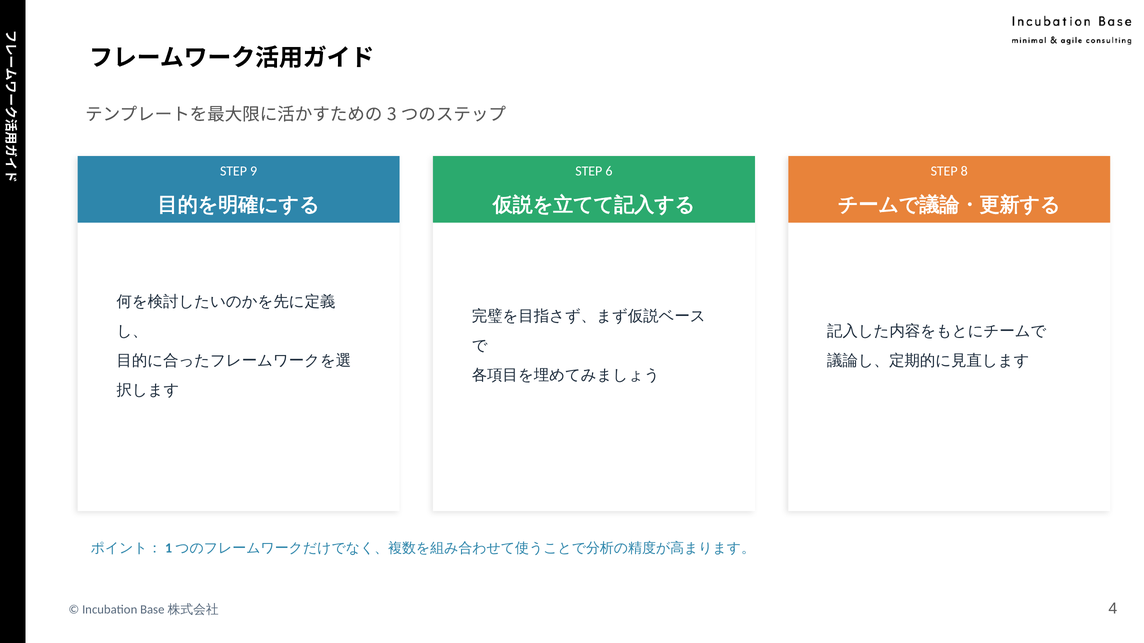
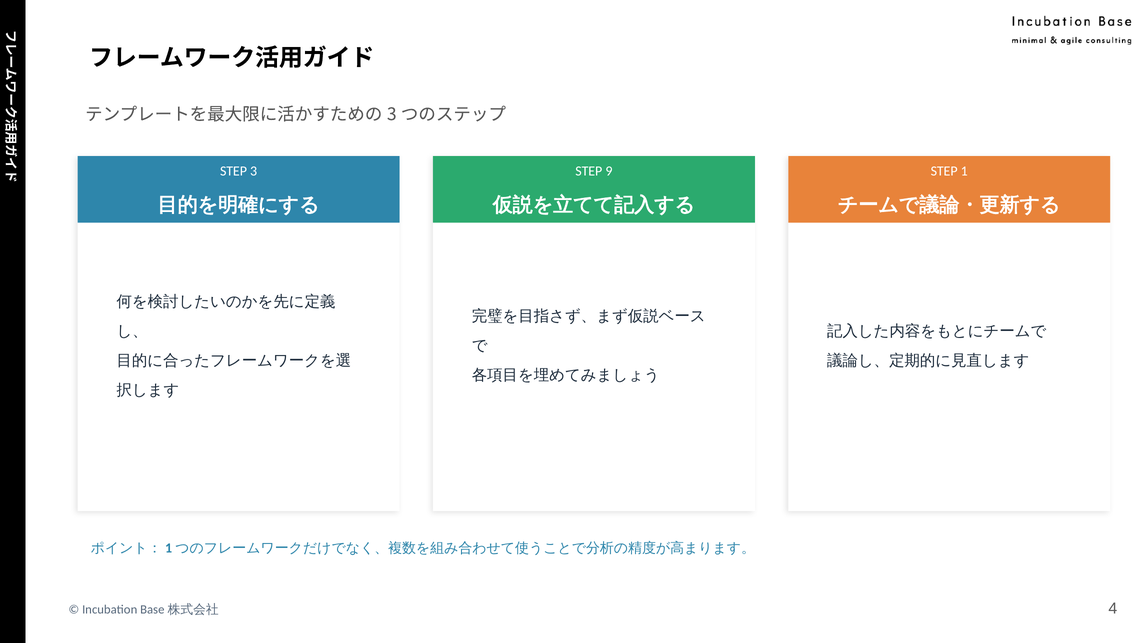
9: 9 -> 3 (254, 171)
6: 6 -> 9 (609, 171)
8: 8 -> 1 (964, 171)
